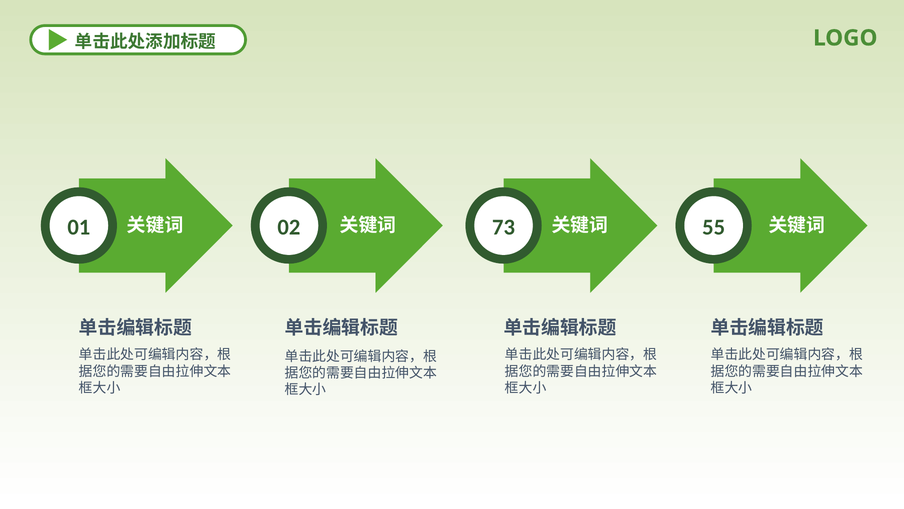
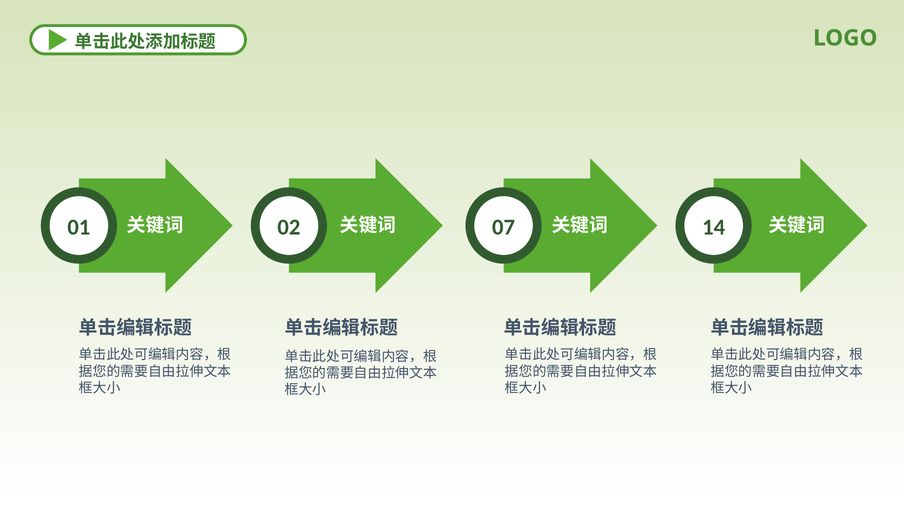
73: 73 -> 07 (504, 227)
55: 55 -> 14 (714, 227)
